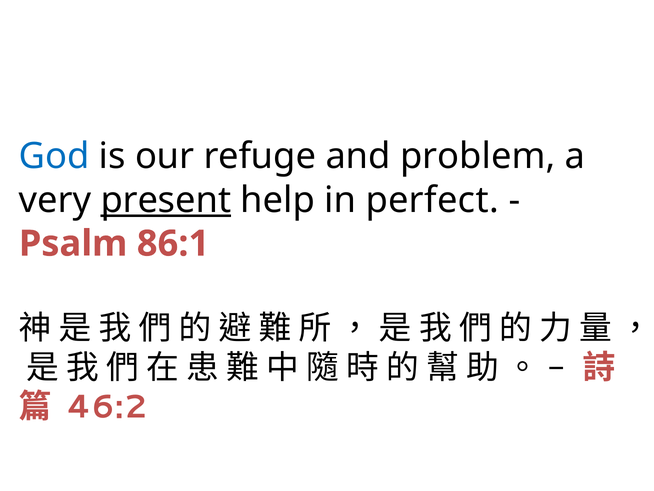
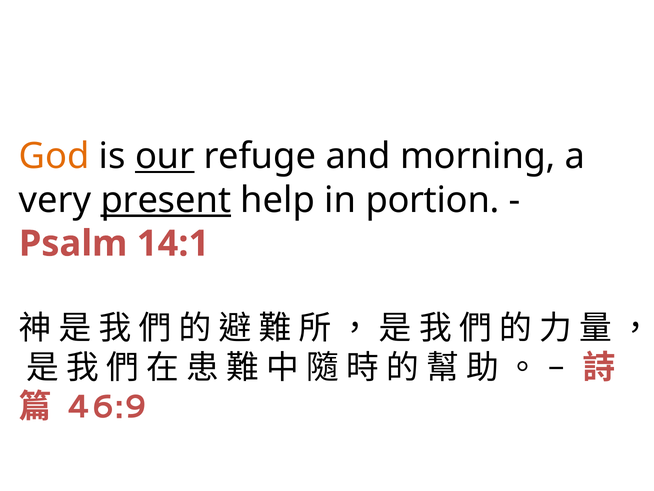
God colour: blue -> orange (54, 156)
our underline: none -> present (165, 156)
problem: problem -> morning (478, 156)
perfect: perfect -> portion (432, 200)
86:1: 86:1 -> 14:1 (173, 243)
46:2: 46:2 -> 46:9 (107, 407)
